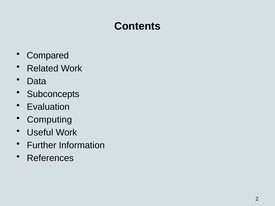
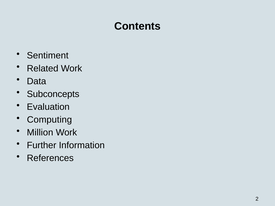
Compared: Compared -> Sentiment (48, 56)
Useful: Useful -> Million (40, 133)
